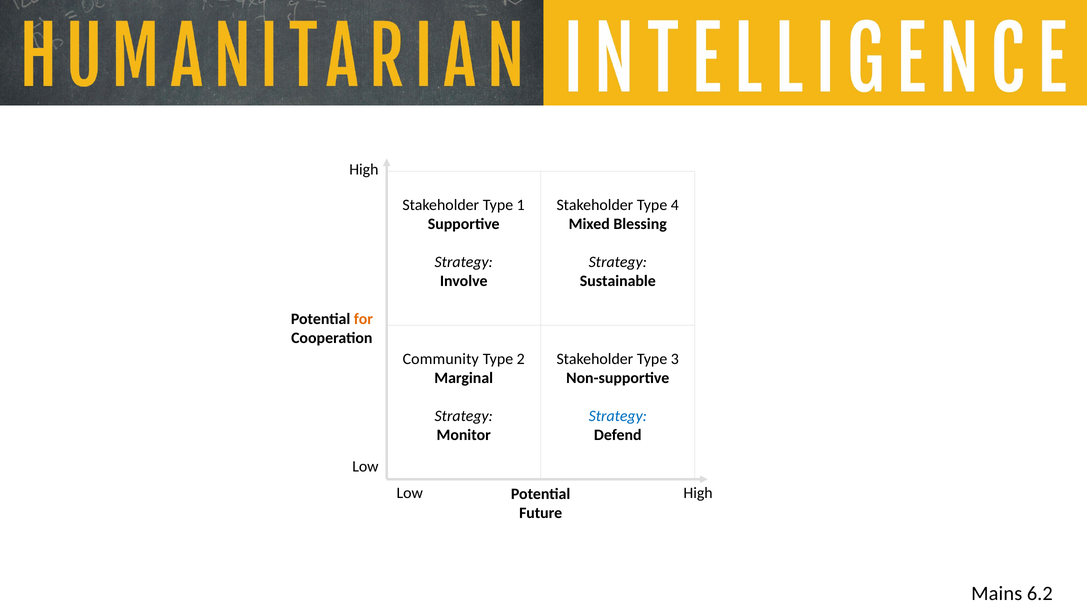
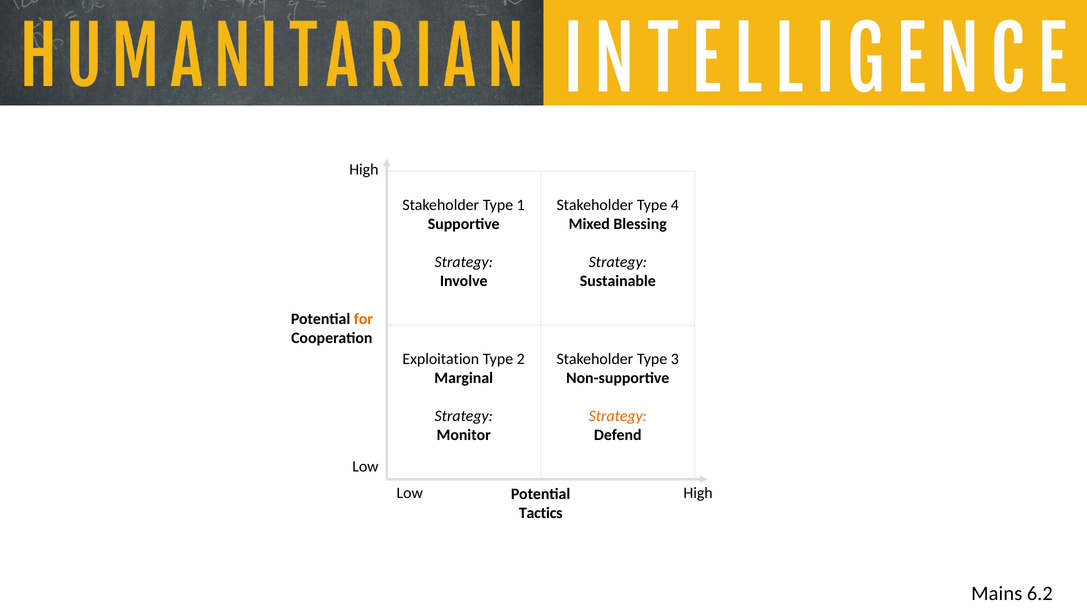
Community: Community -> Exploitation (441, 359)
Strategy colour: blue -> orange (618, 416)
Future: Future -> Tactics (541, 513)
